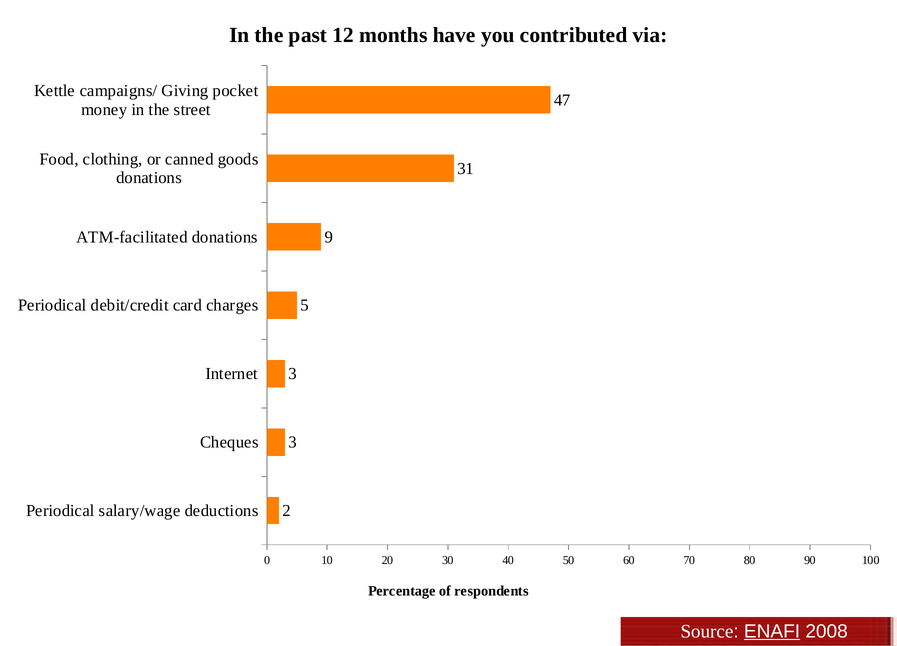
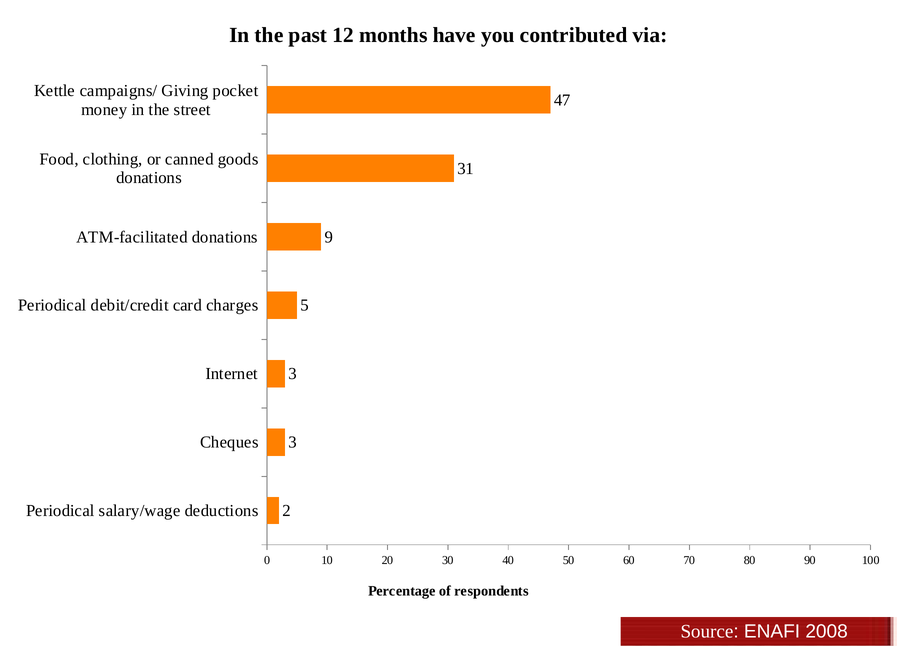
ENAFI underline: present -> none (772, 631)
